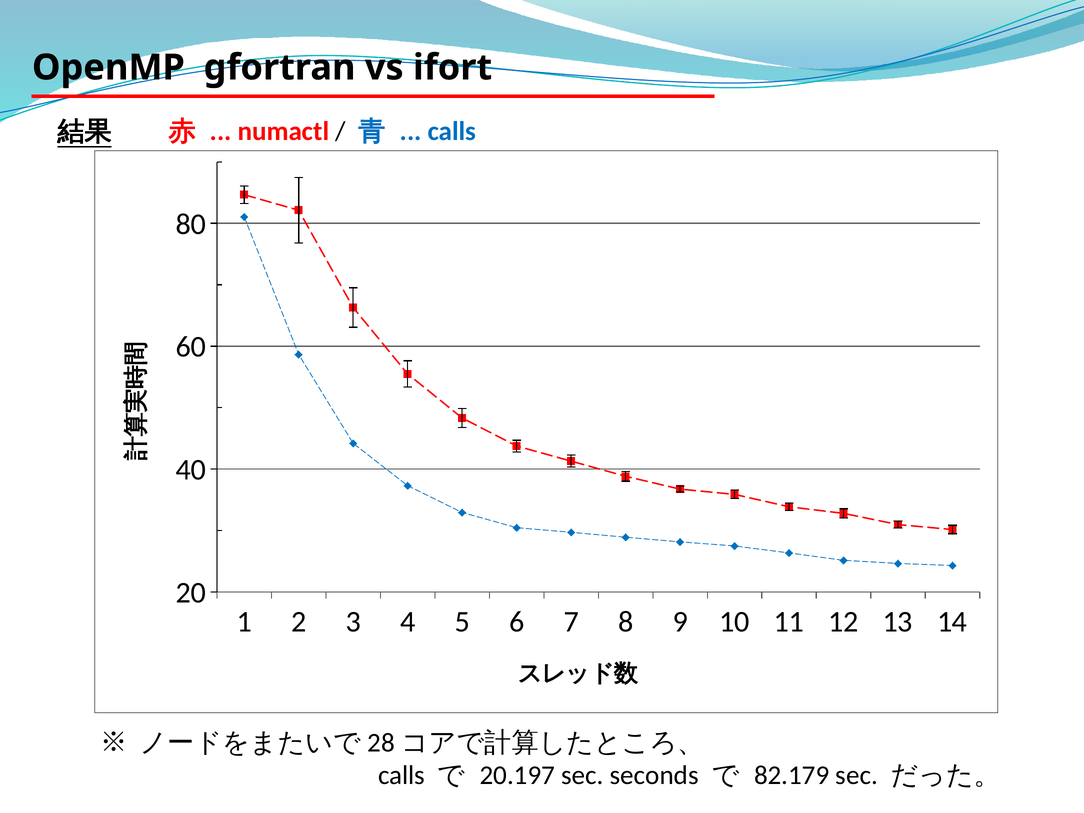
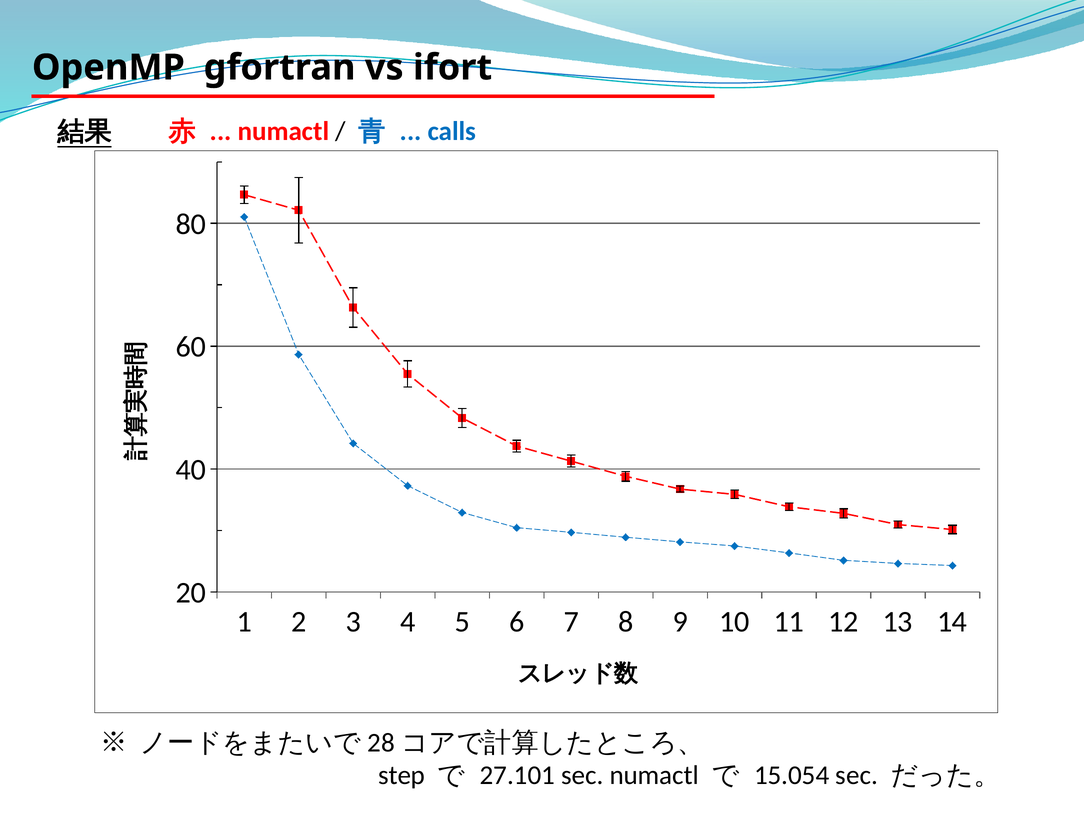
calls: calls -> step (402, 775)
20.197: 20.197 -> 27.101 (517, 775)
sec seconds: seconds -> numactl (654, 775)
82.179: 82.179 -> 15.054 (792, 775)
